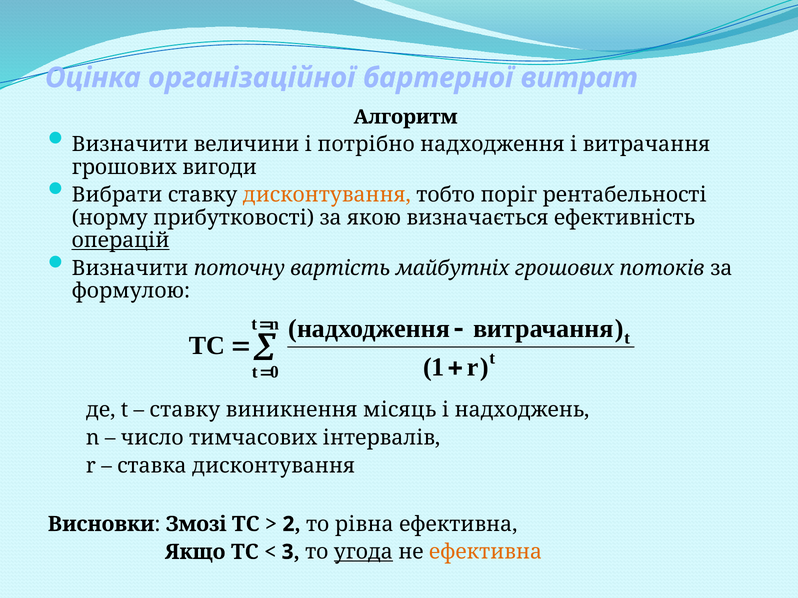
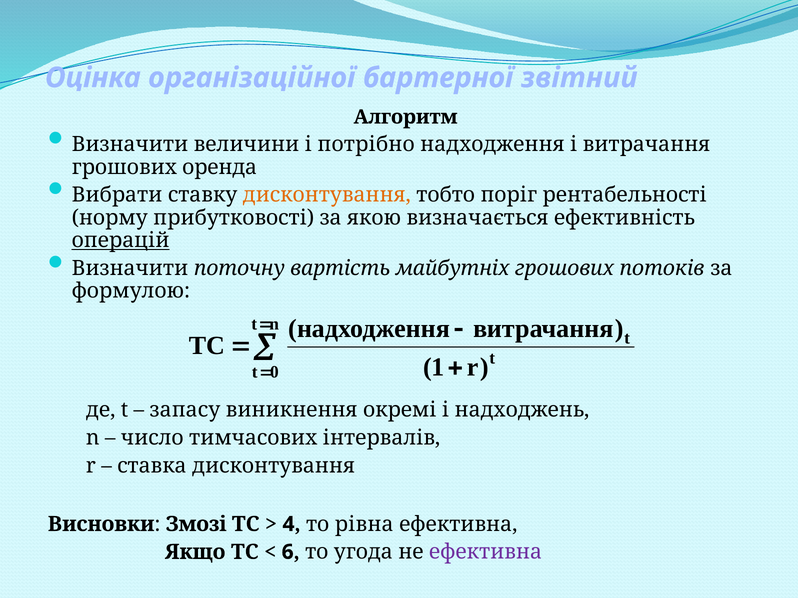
витрат: витрат -> звітний (579, 78)
вигоди: вигоди -> оренда (220, 167)
ставку: ставку -> запасу (185, 410)
місяць: місяць -> окремі (400, 410)
2: 2 -> 4 (289, 525)
3: 3 -> 6 (288, 552)
угода underline: present -> none (363, 552)
ефективна colour: orange -> purple (486, 552)
